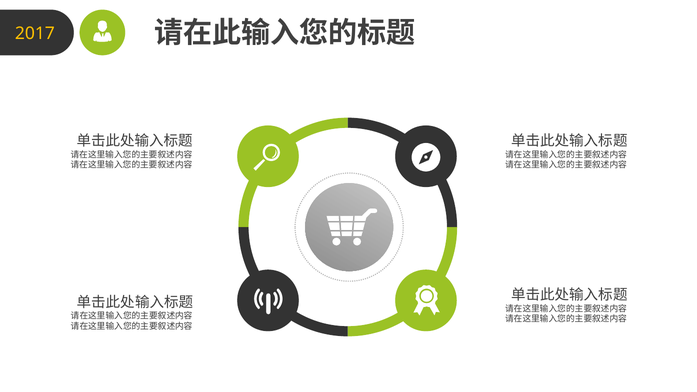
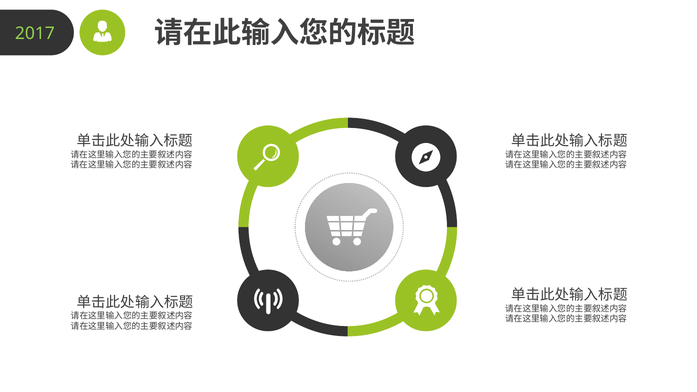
2017 colour: yellow -> light green (35, 34)
